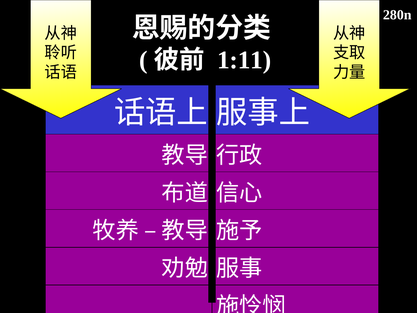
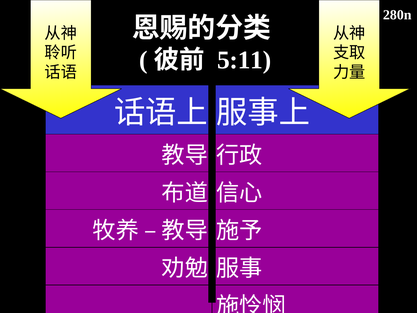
1:11: 1:11 -> 5:11 (244, 60)
